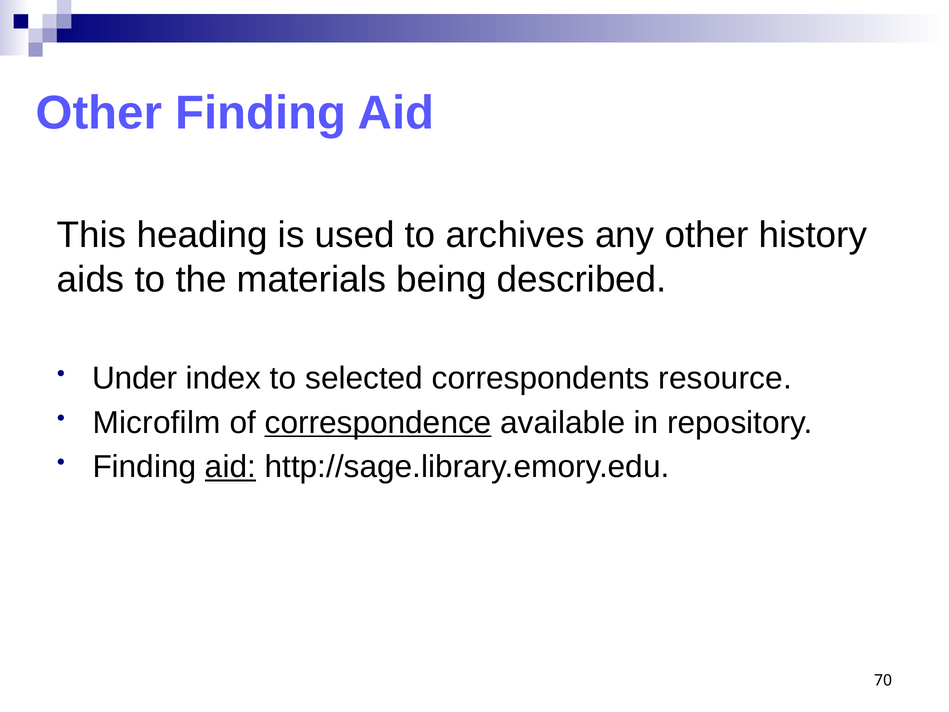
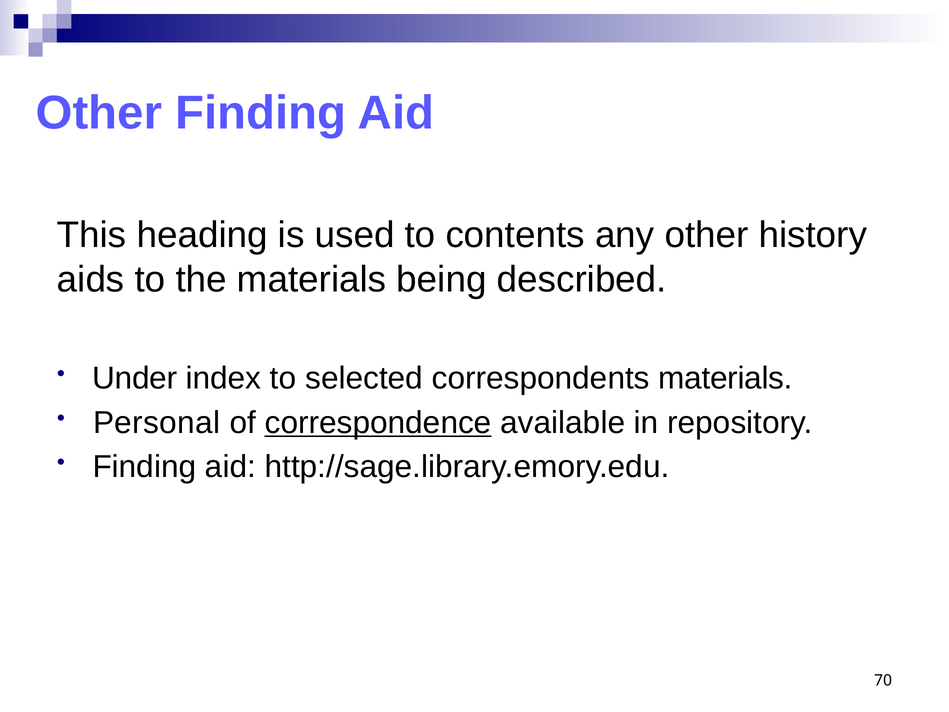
archives: archives -> contents (515, 235)
correspondents resource: resource -> materials (725, 378)
Microfilm: Microfilm -> Personal (157, 422)
aid underline: present -> none (230, 467)
